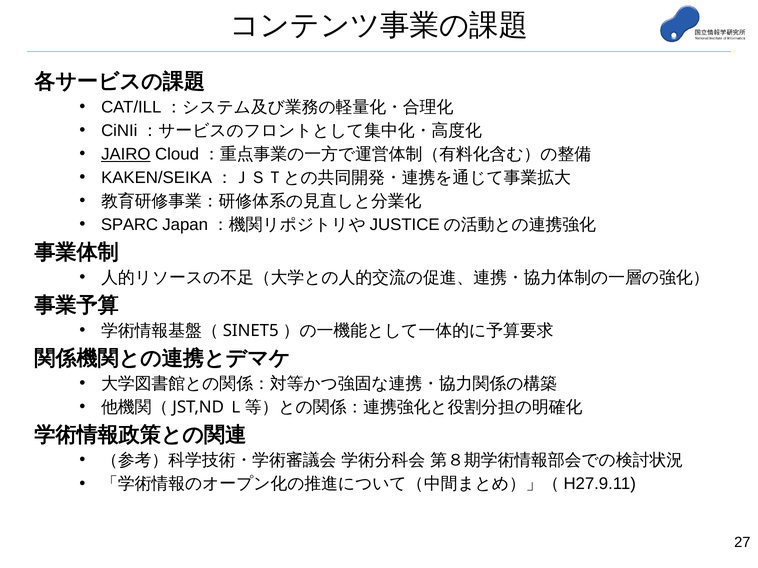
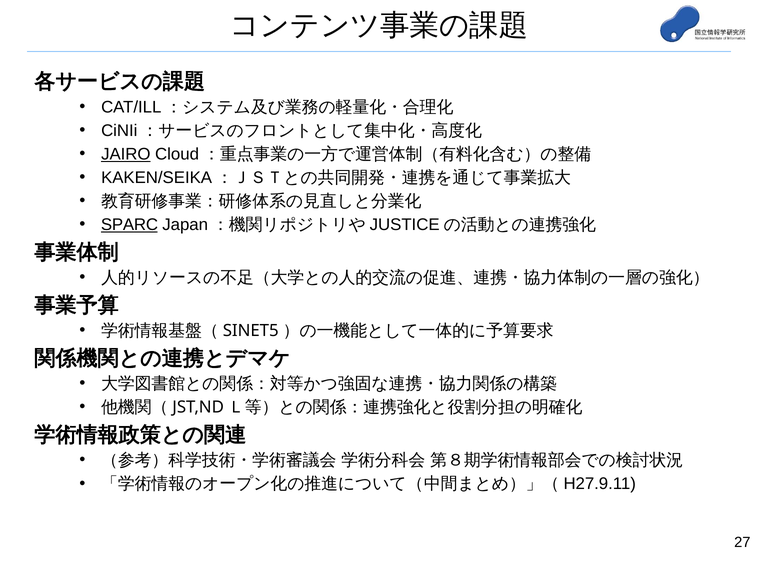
SPARC underline: none -> present (130, 225)
